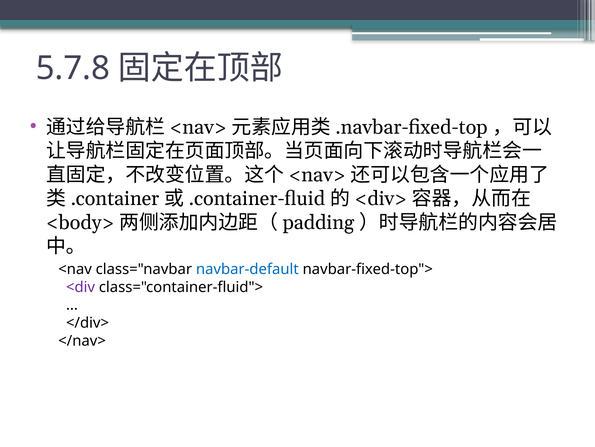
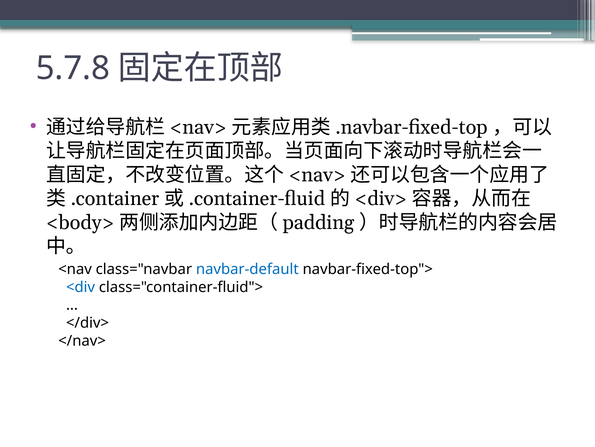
<div colour: purple -> blue (81, 287)
